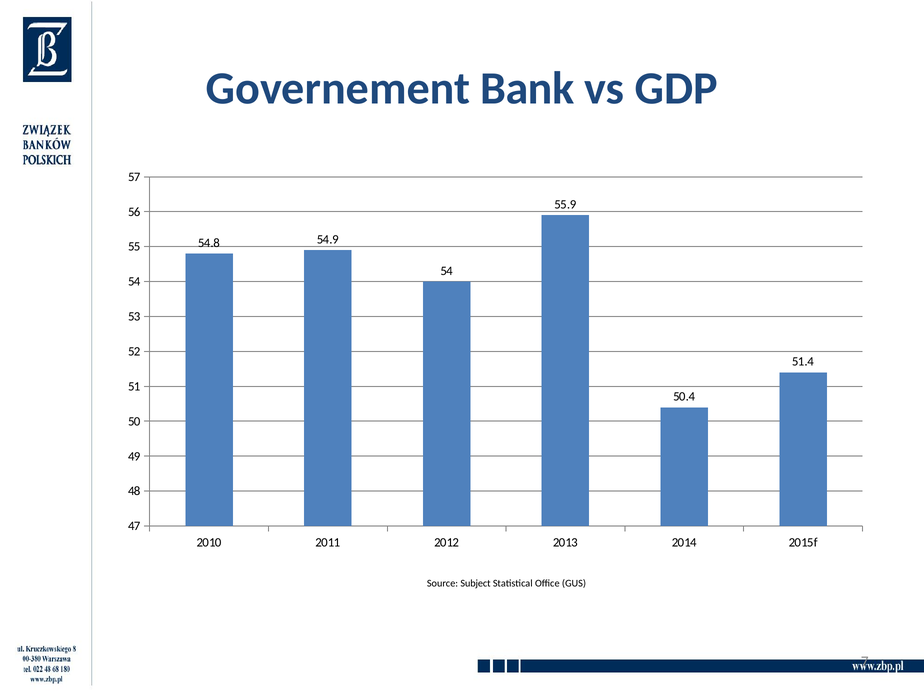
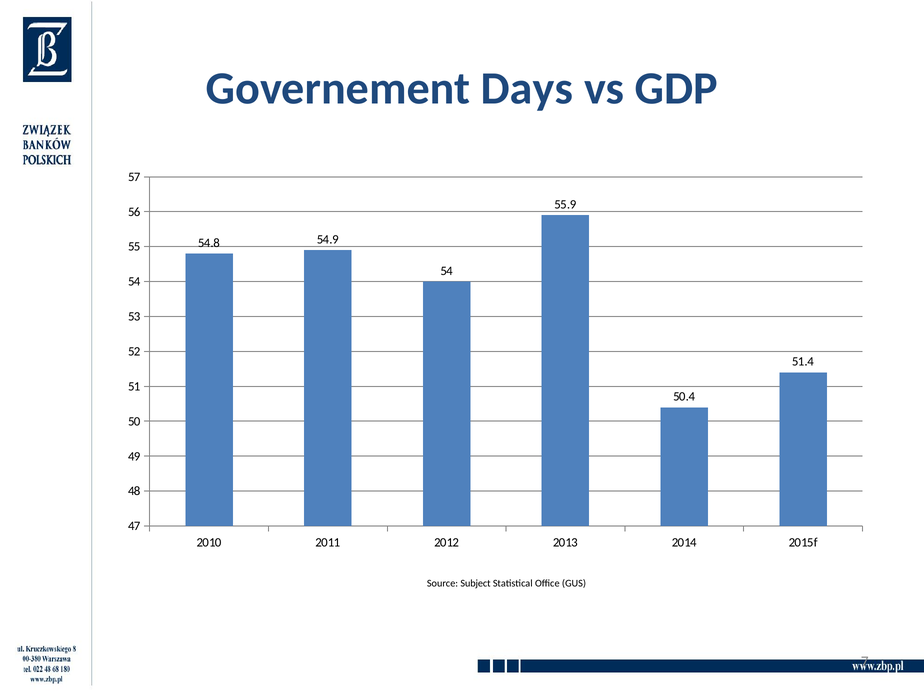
Bank: Bank -> Days (527, 89)
